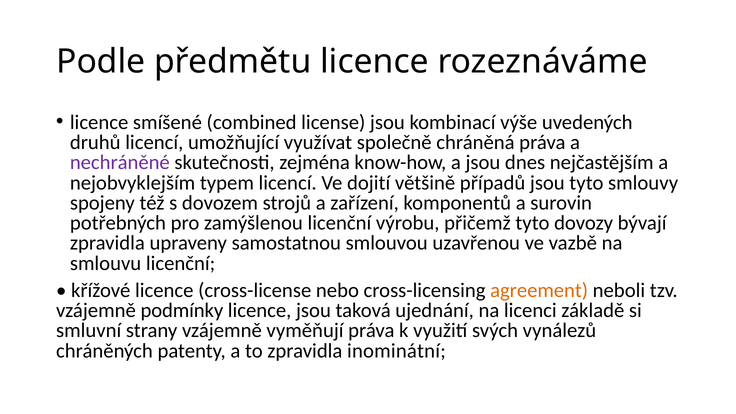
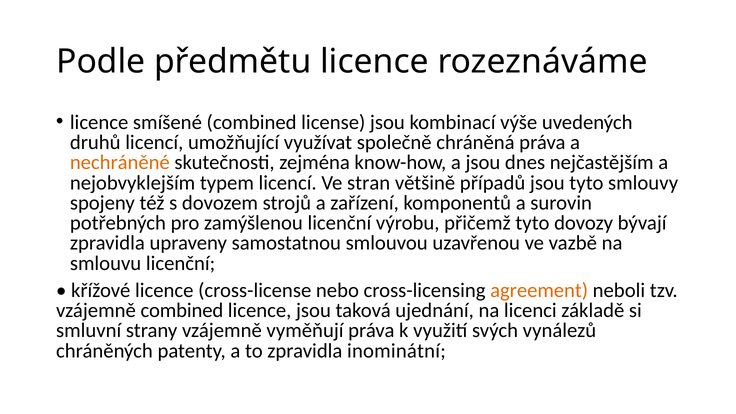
nechráněné colour: purple -> orange (120, 163)
dojití: dojití -> stran (369, 183)
vzájemně podmínky: podmínky -> combined (182, 310)
